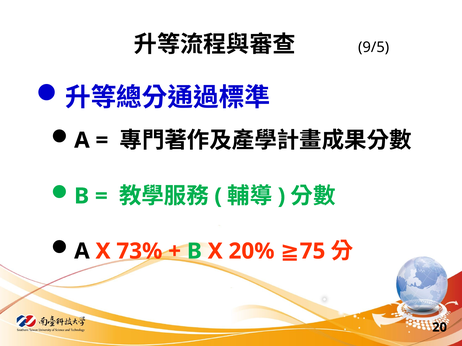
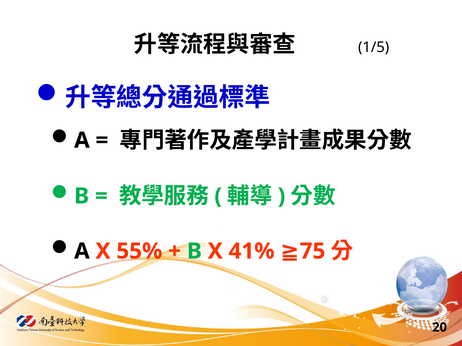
9/5: 9/5 -> 1/5 (374, 47)
73%: 73% -> 55% (139, 252)
20%: 20% -> 41% (252, 252)
